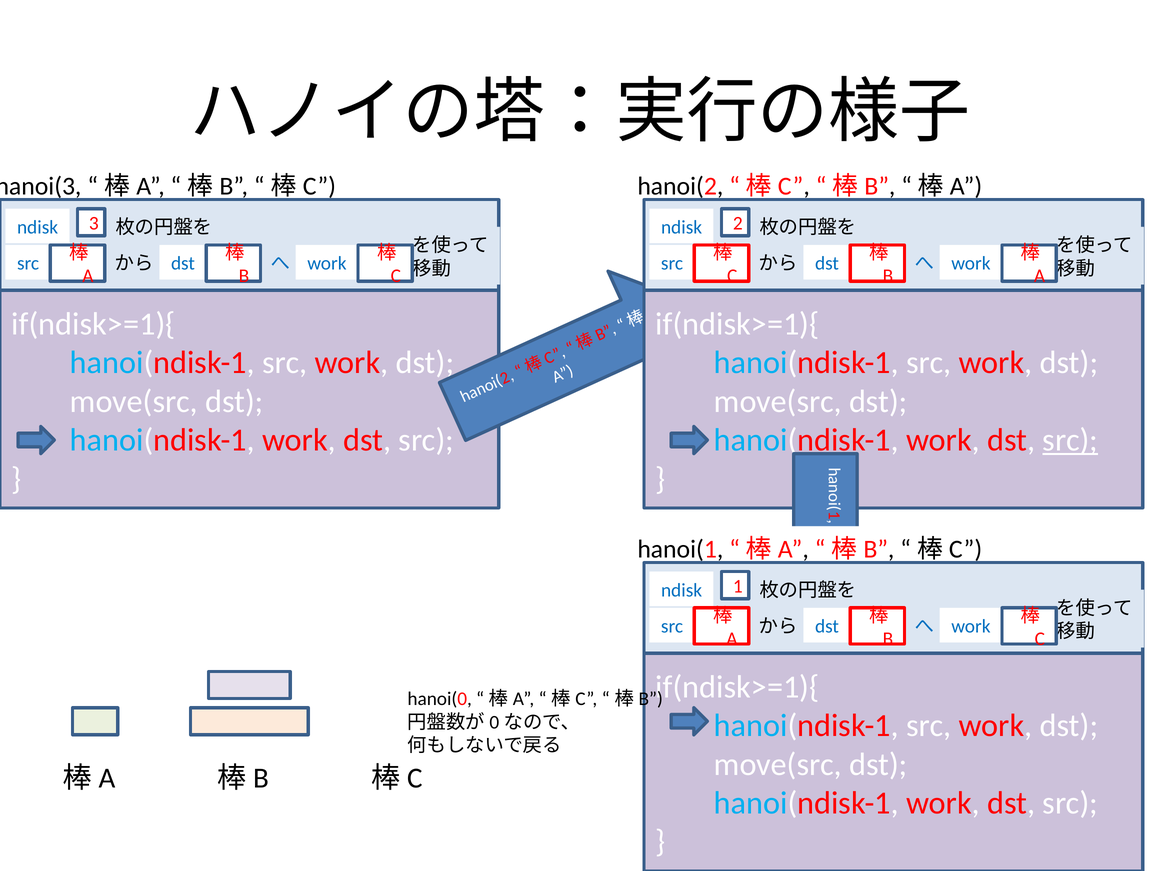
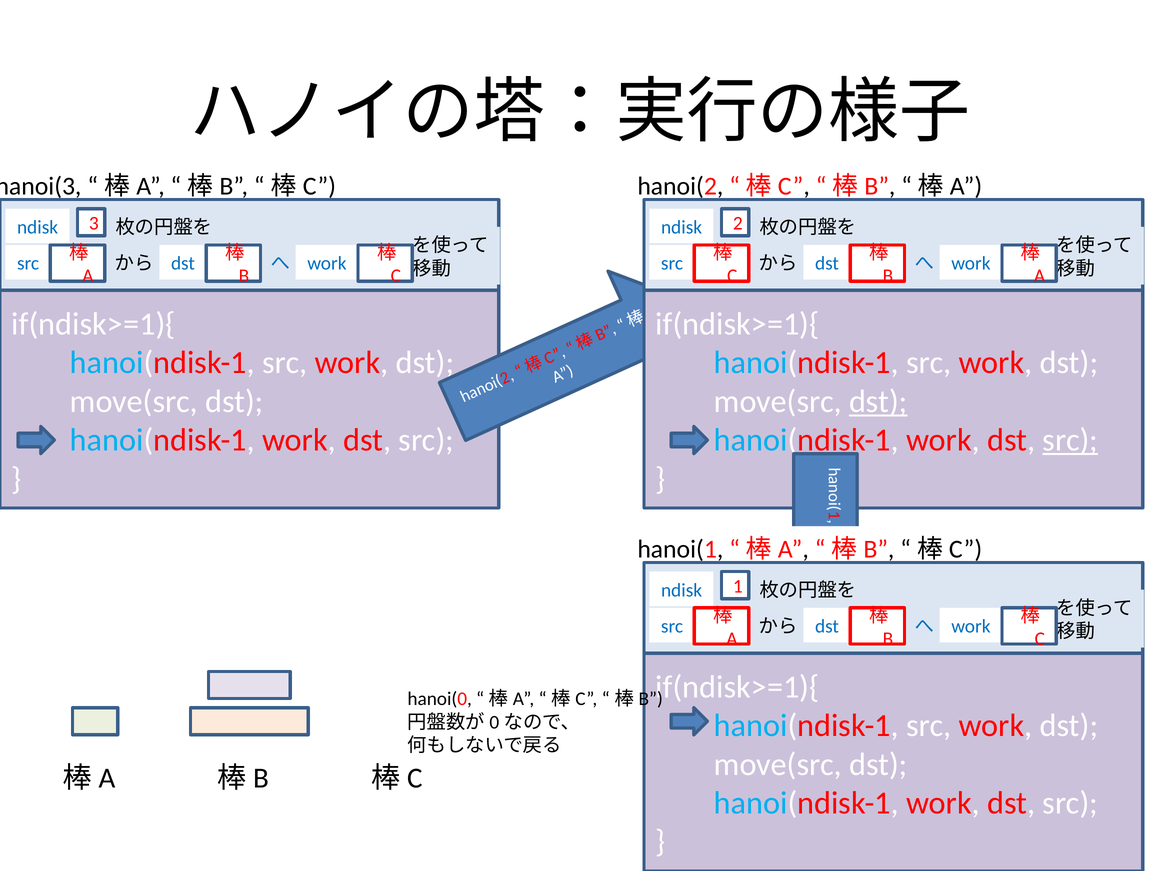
dst underline: none -> present (878, 401)
